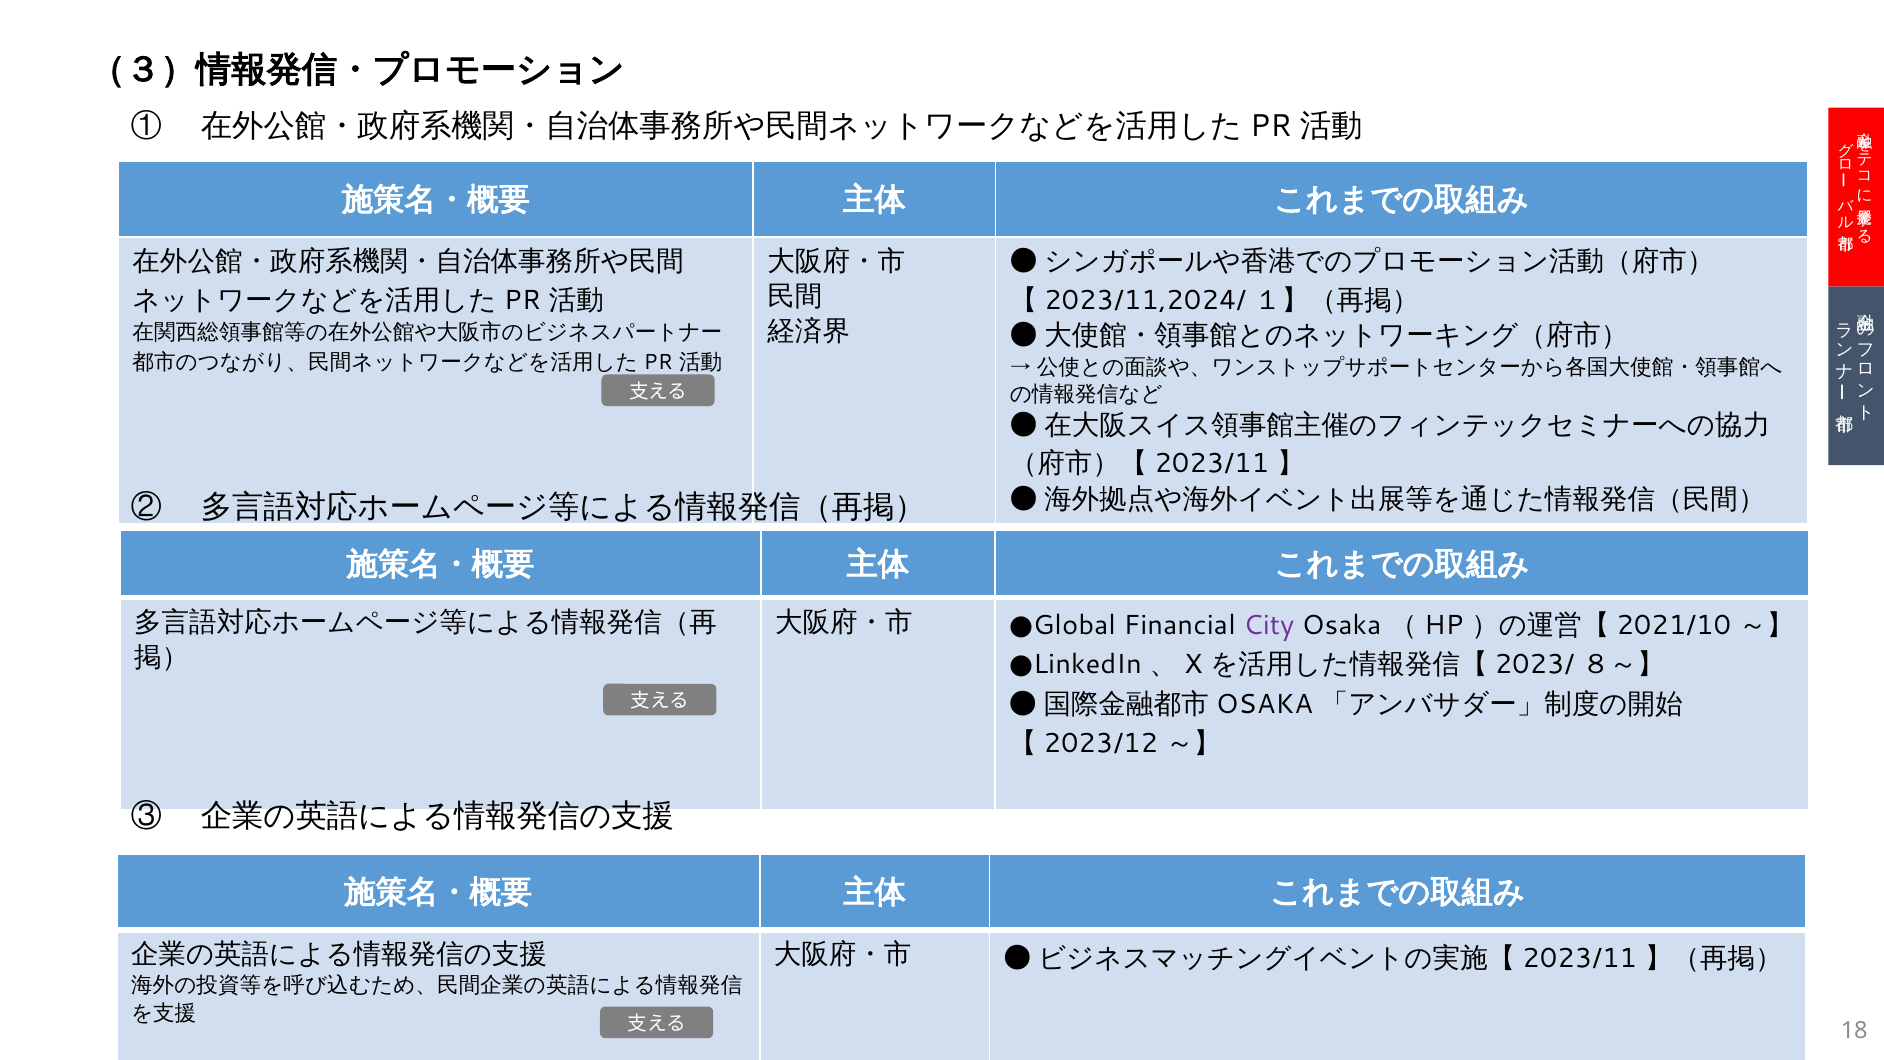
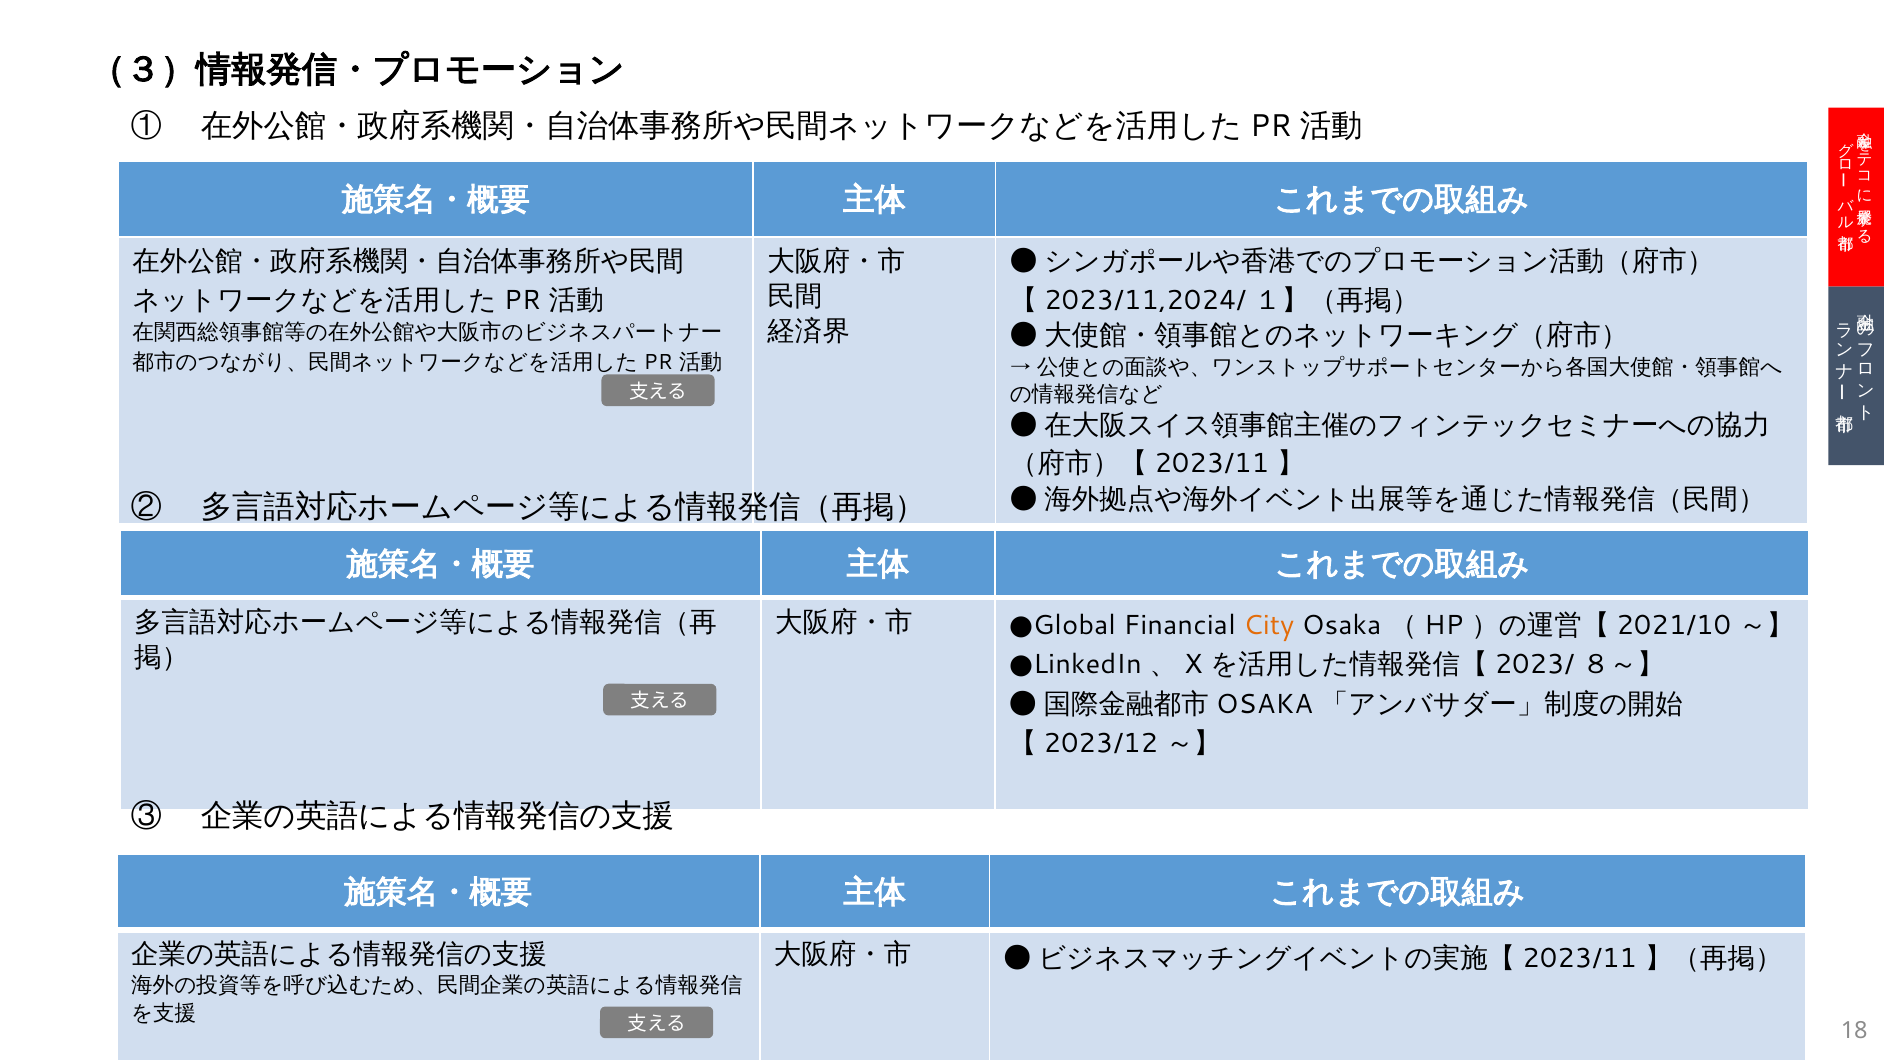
City colour: purple -> orange (1269, 626)
